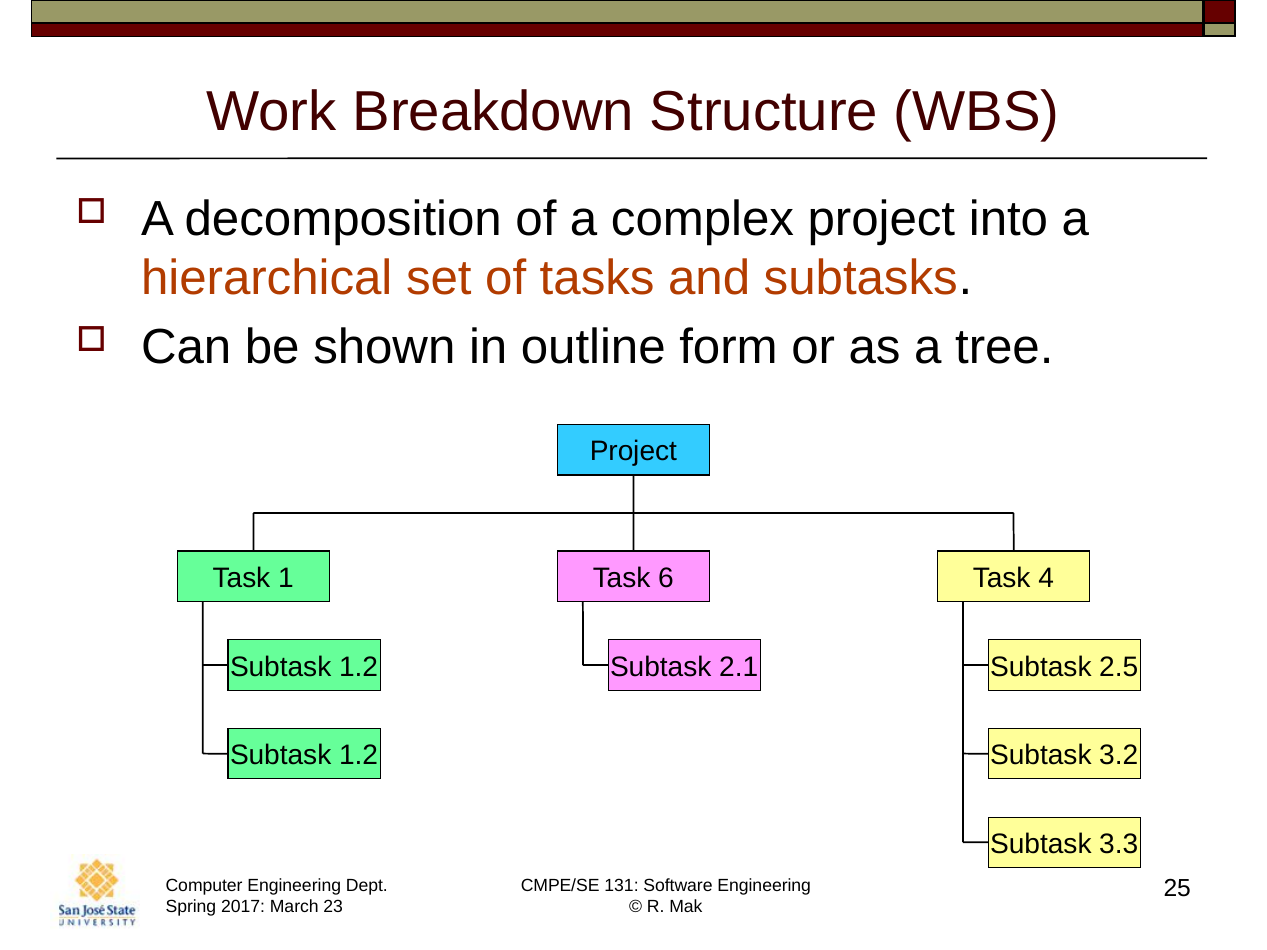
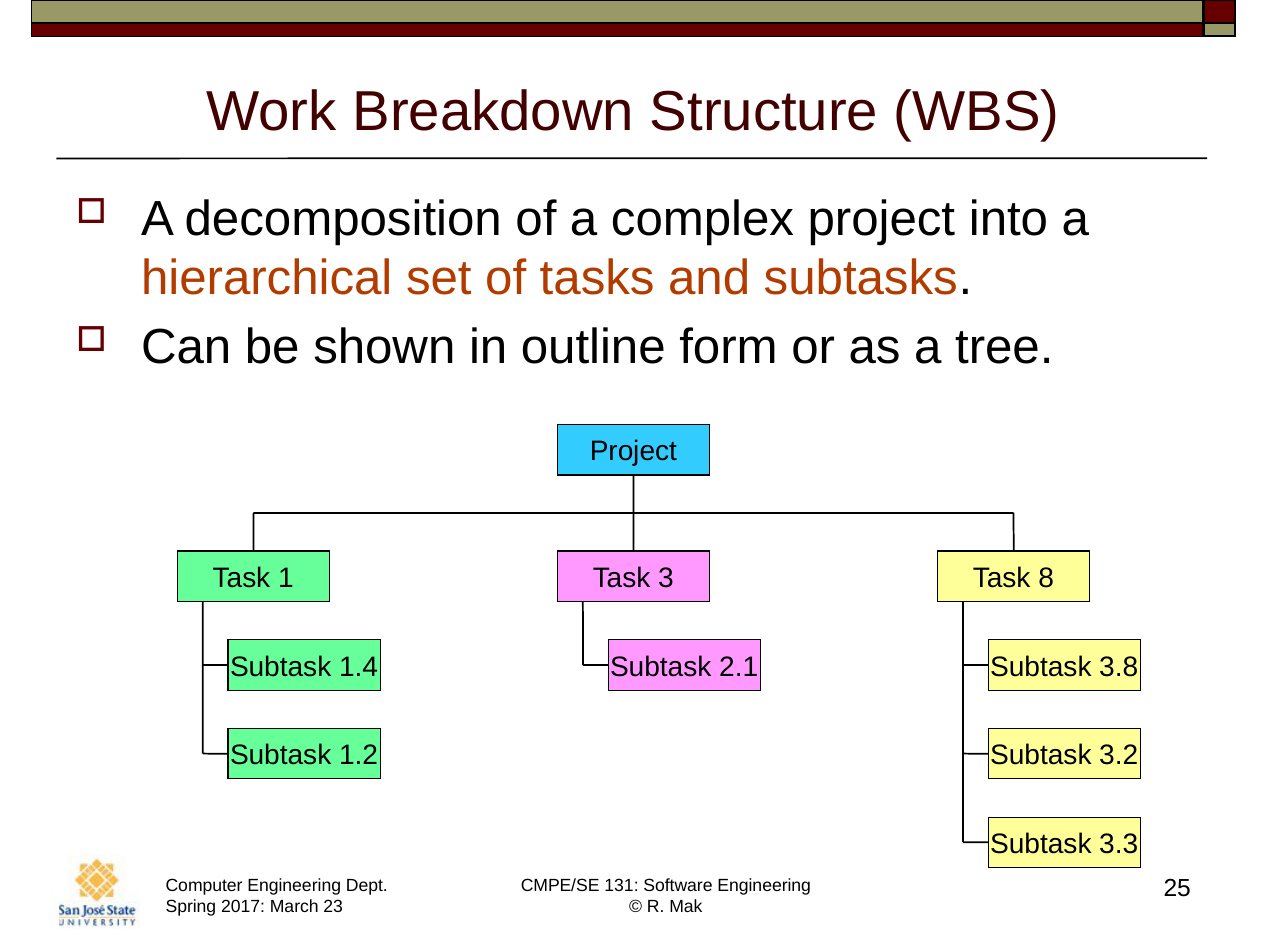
6: 6 -> 3 (666, 578)
4: 4 -> 8 (1046, 578)
1.2: 1.2 -> 1.4 (359, 667)
2.5: 2.5 -> 3.8 (1119, 667)
